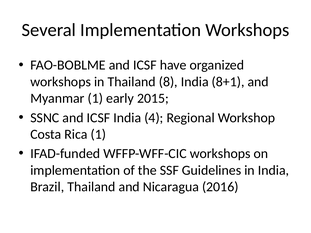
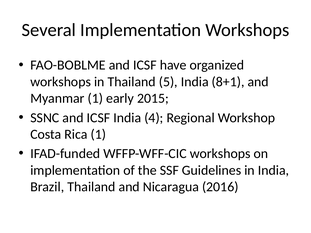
8: 8 -> 5 (168, 82)
